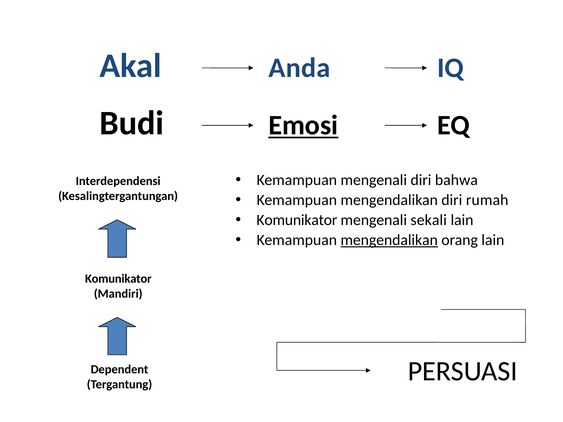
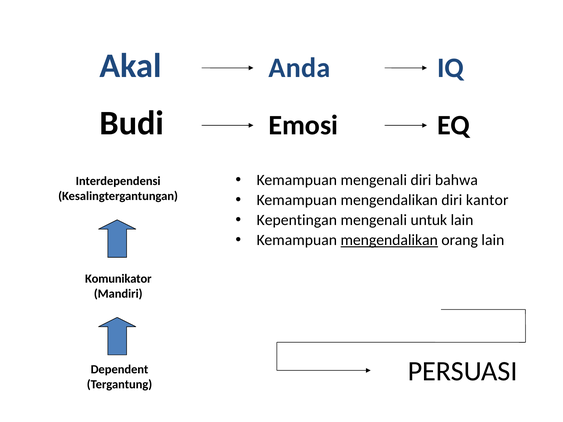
Emosi underline: present -> none (303, 125)
rumah: rumah -> kantor (487, 200)
Komunikator: Komunikator -> Kepentingan (297, 220)
sekali: sekali -> untuk (429, 220)
